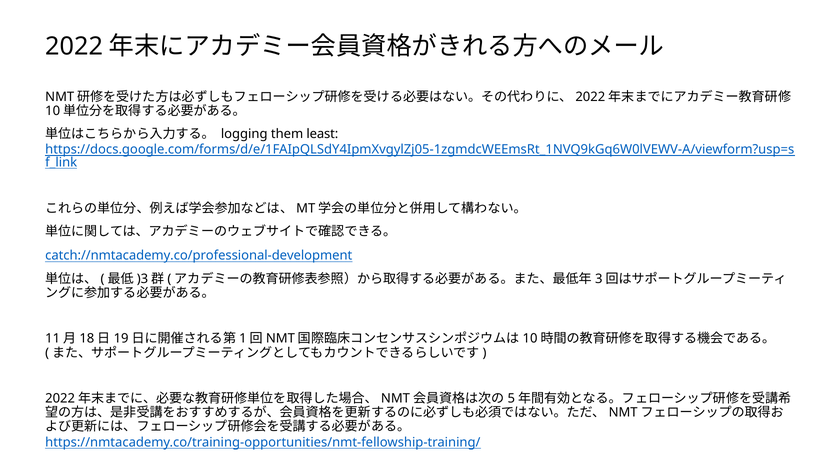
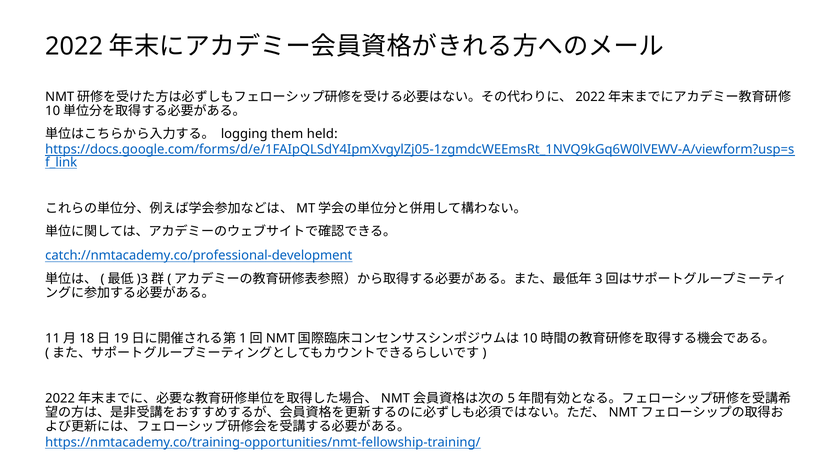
least: least -> held (322, 134)
